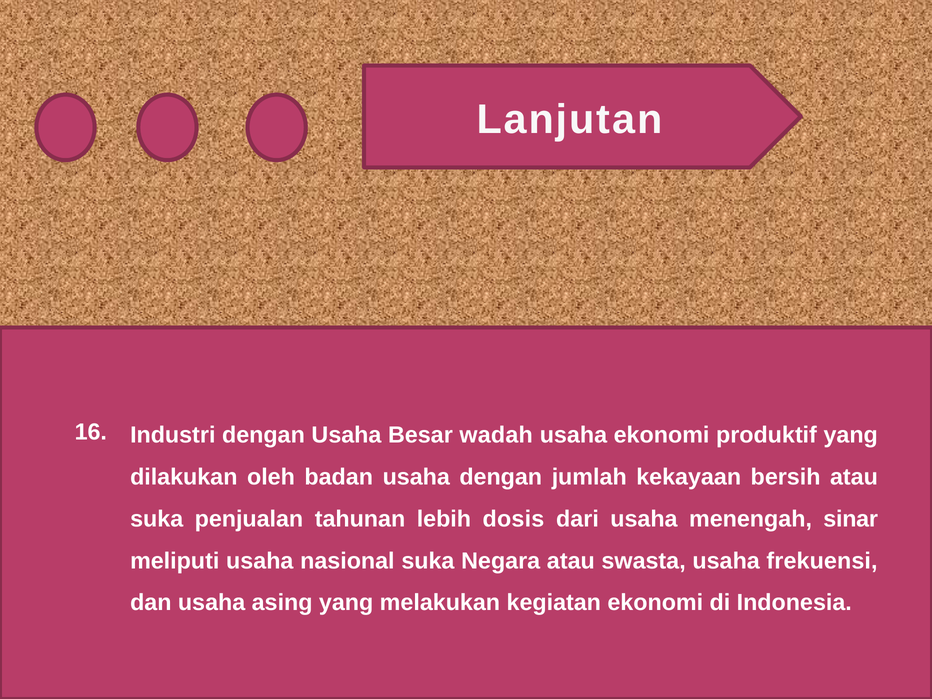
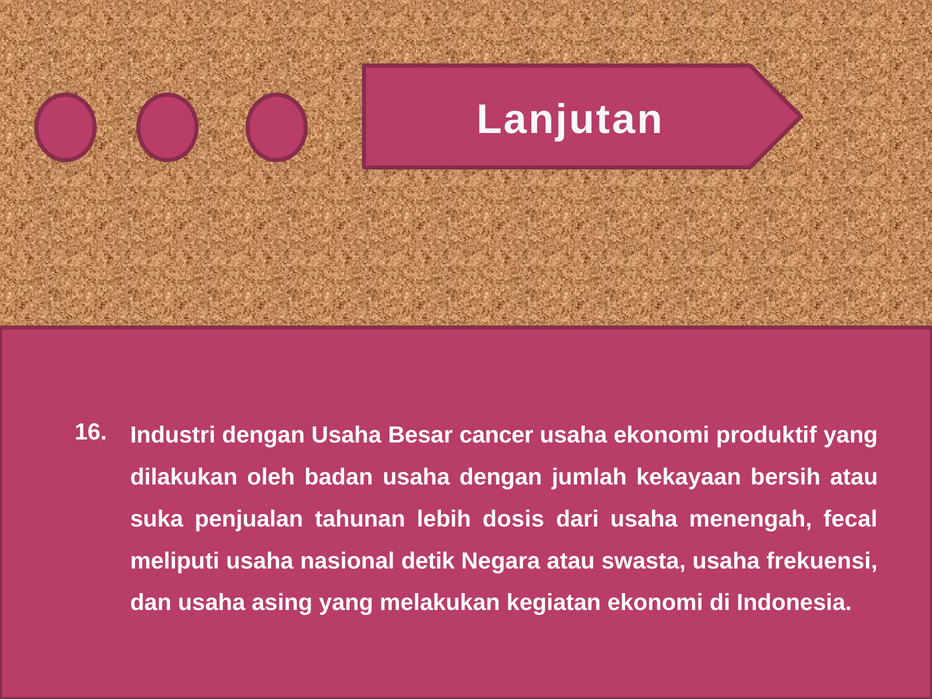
wadah: wadah -> cancer (496, 435)
sinar: sinar -> fecal (850, 519)
nasional suka: suka -> detik (428, 561)
